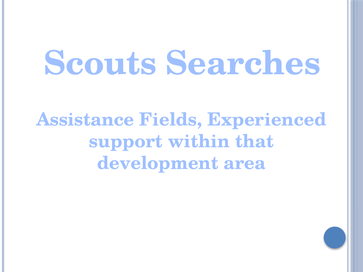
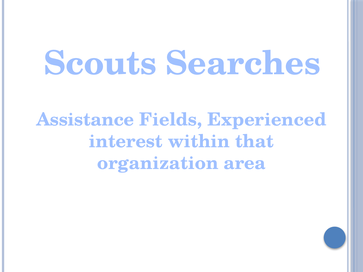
support: support -> interest (126, 142)
development: development -> organization (158, 163)
